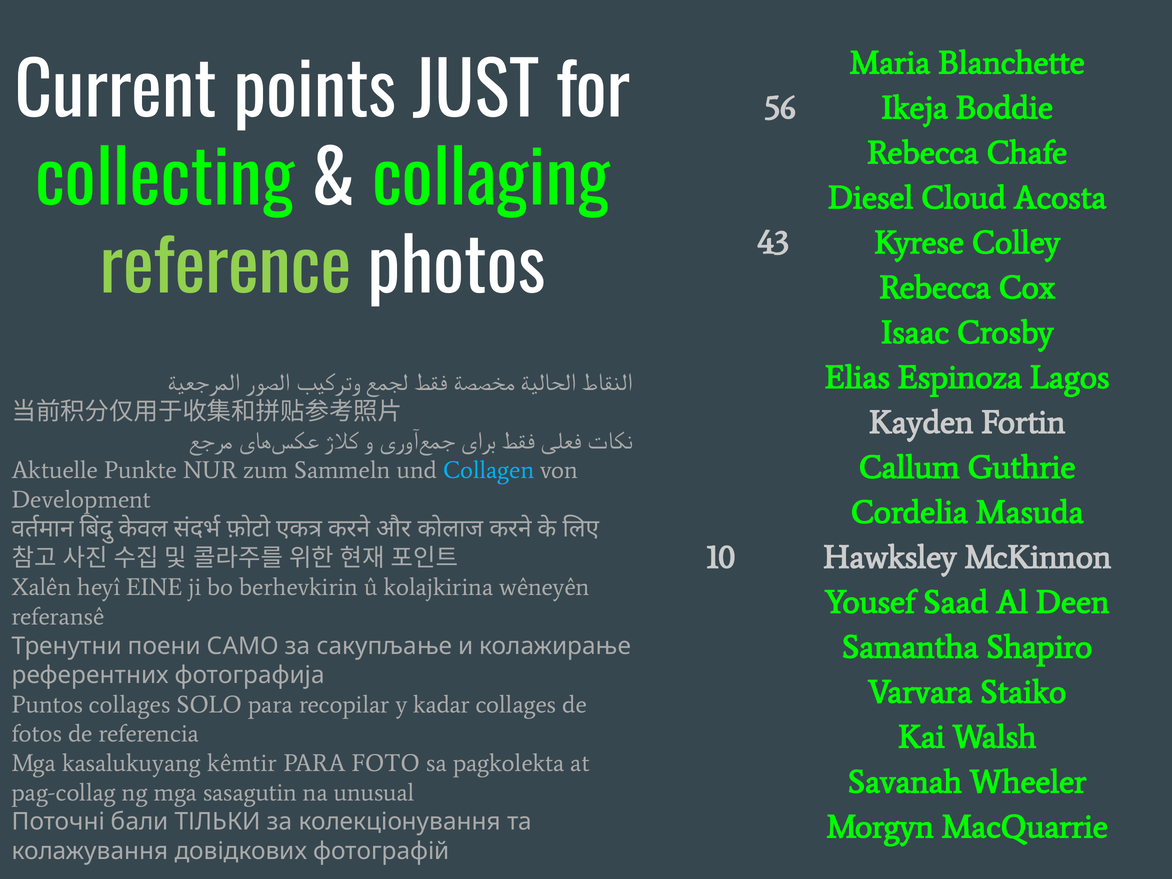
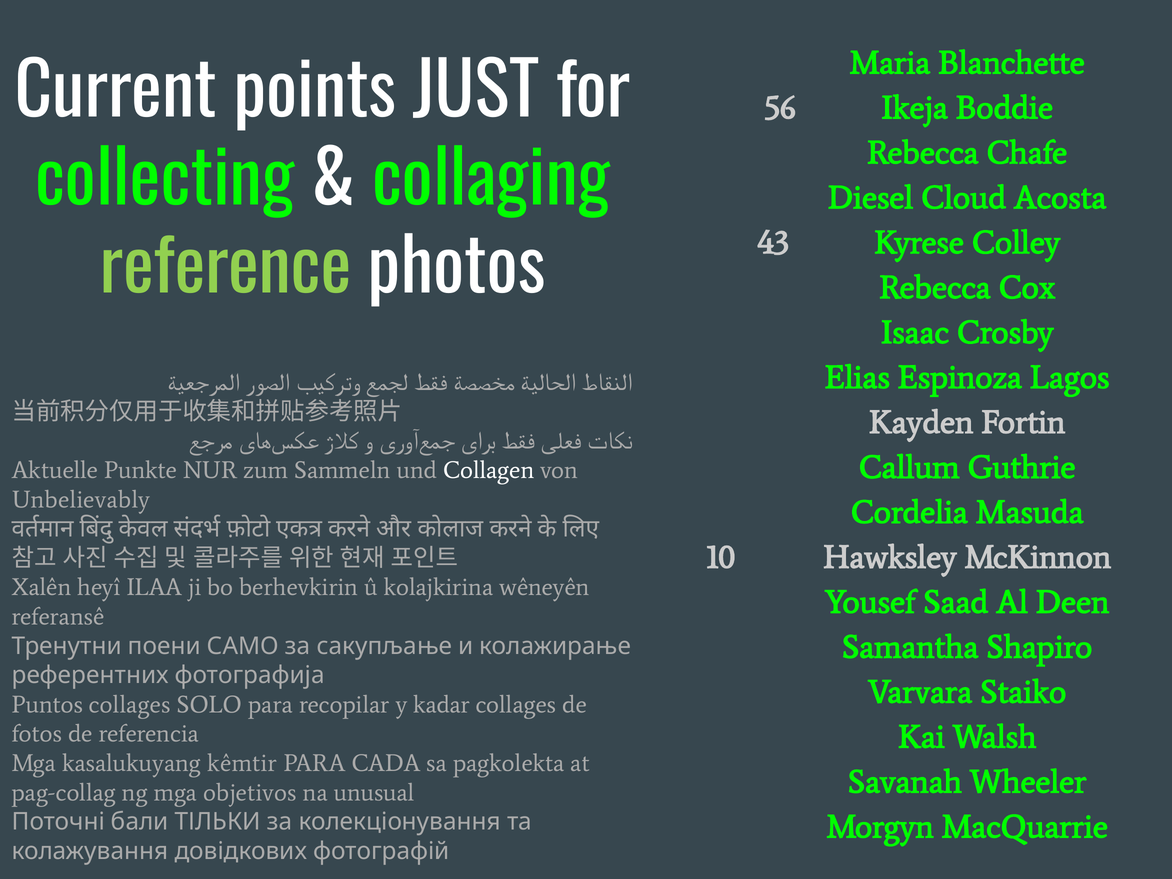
Collagen colour: light blue -> white (489, 470)
Development: Development -> Unbelievably (81, 500)
EINE: EINE -> ILAA (154, 587)
FOTO: FOTO -> CADA (386, 763)
sasagutin: sasagutin -> objetivos (250, 793)
